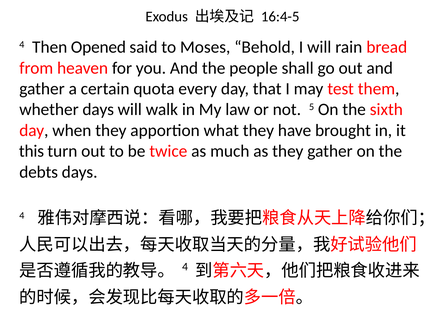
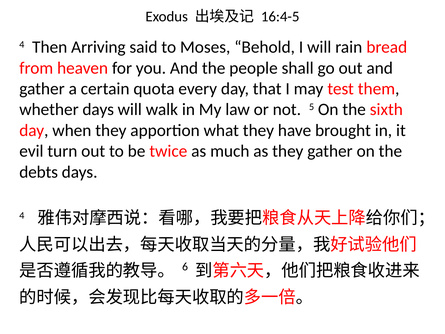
Opened: Opened -> Arriving (98, 47)
this: this -> evil (31, 151)
4: 4 -> 6 (185, 267)
